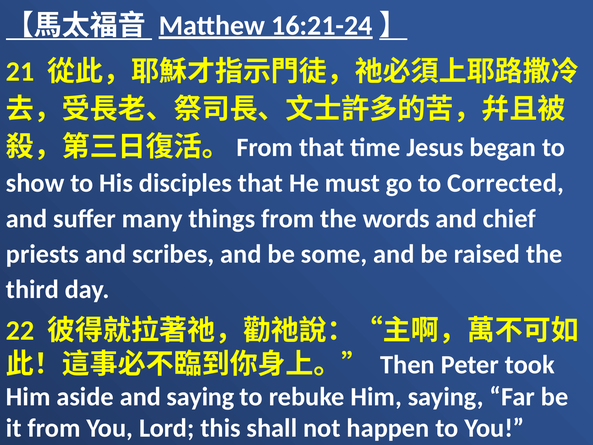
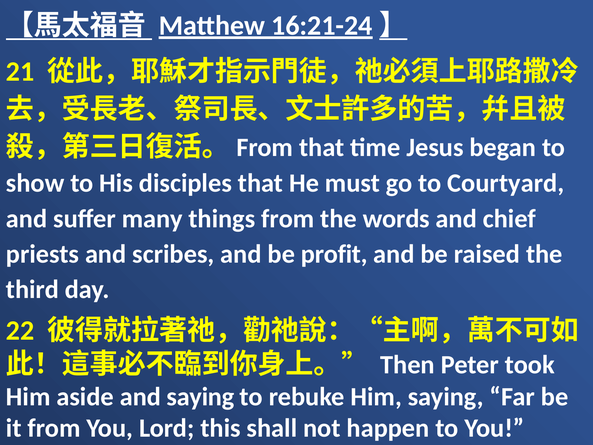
Corrected: Corrected -> Courtyard (506, 183)
some: some -> profit (334, 254)
